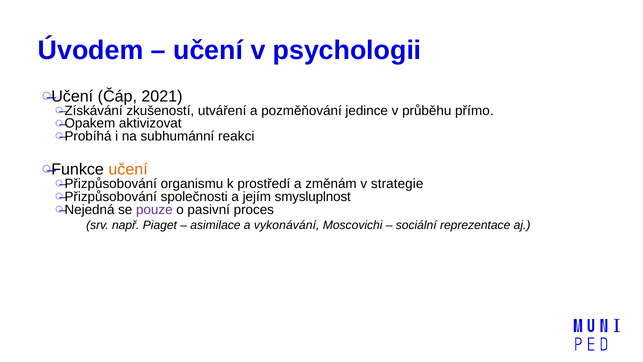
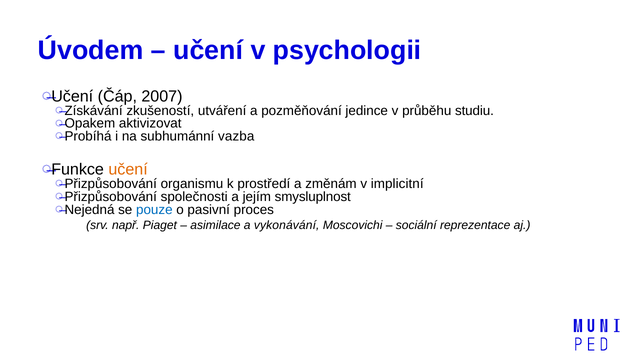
2021: 2021 -> 2007 (162, 96)
přímo: přímo -> studiu (474, 111)
reakci: reakci -> vazba (236, 136)
strategie: strategie -> implicitní (397, 184)
pouze colour: purple -> blue (154, 209)
